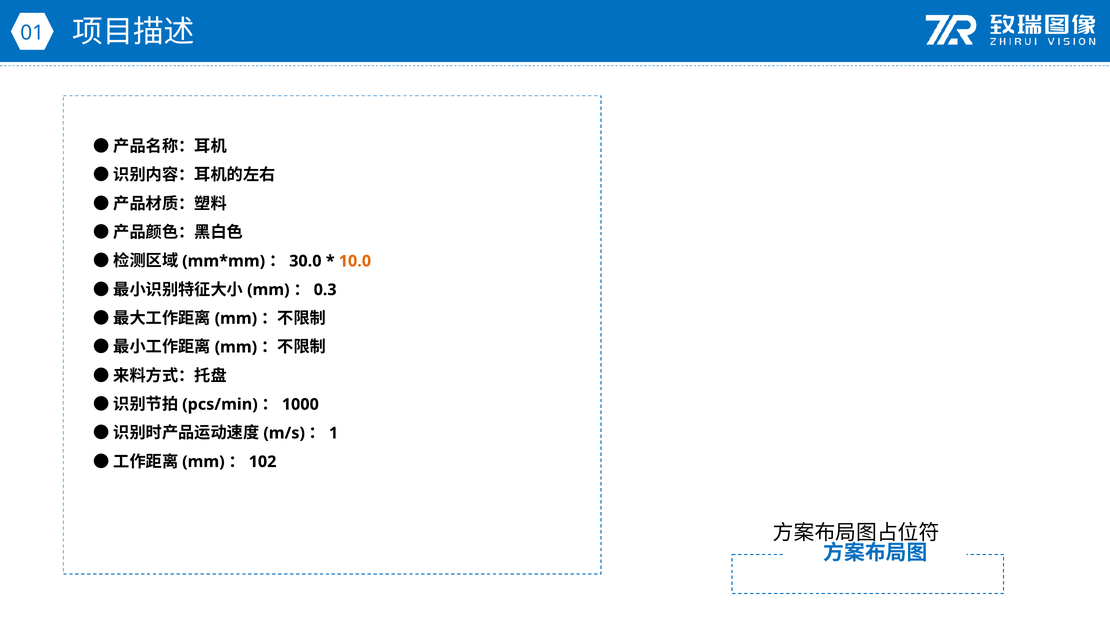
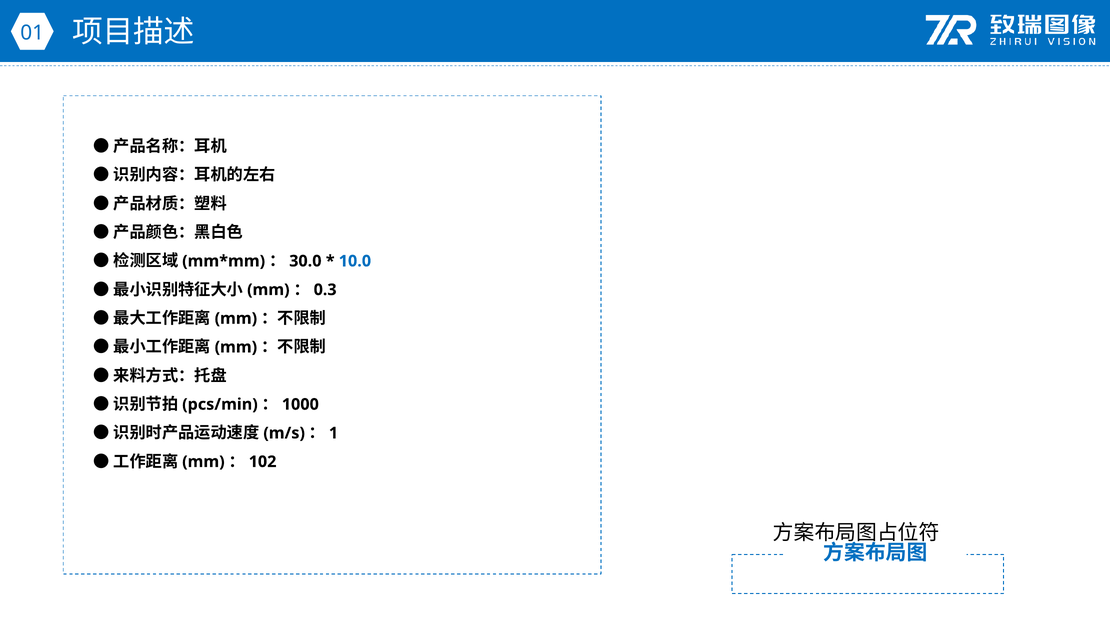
10.0 colour: orange -> blue (355, 261)
